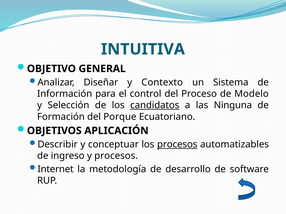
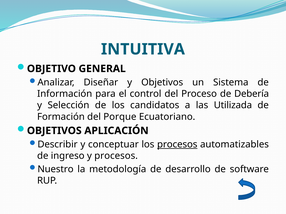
y Contexto: Contexto -> Objetivos (162, 83)
Modelo: Modelo -> Debería (252, 94)
candidatos underline: present -> none (155, 105)
Ninguna: Ninguna -> Utilizada (233, 105)
Internet: Internet -> Nuestro (56, 170)
